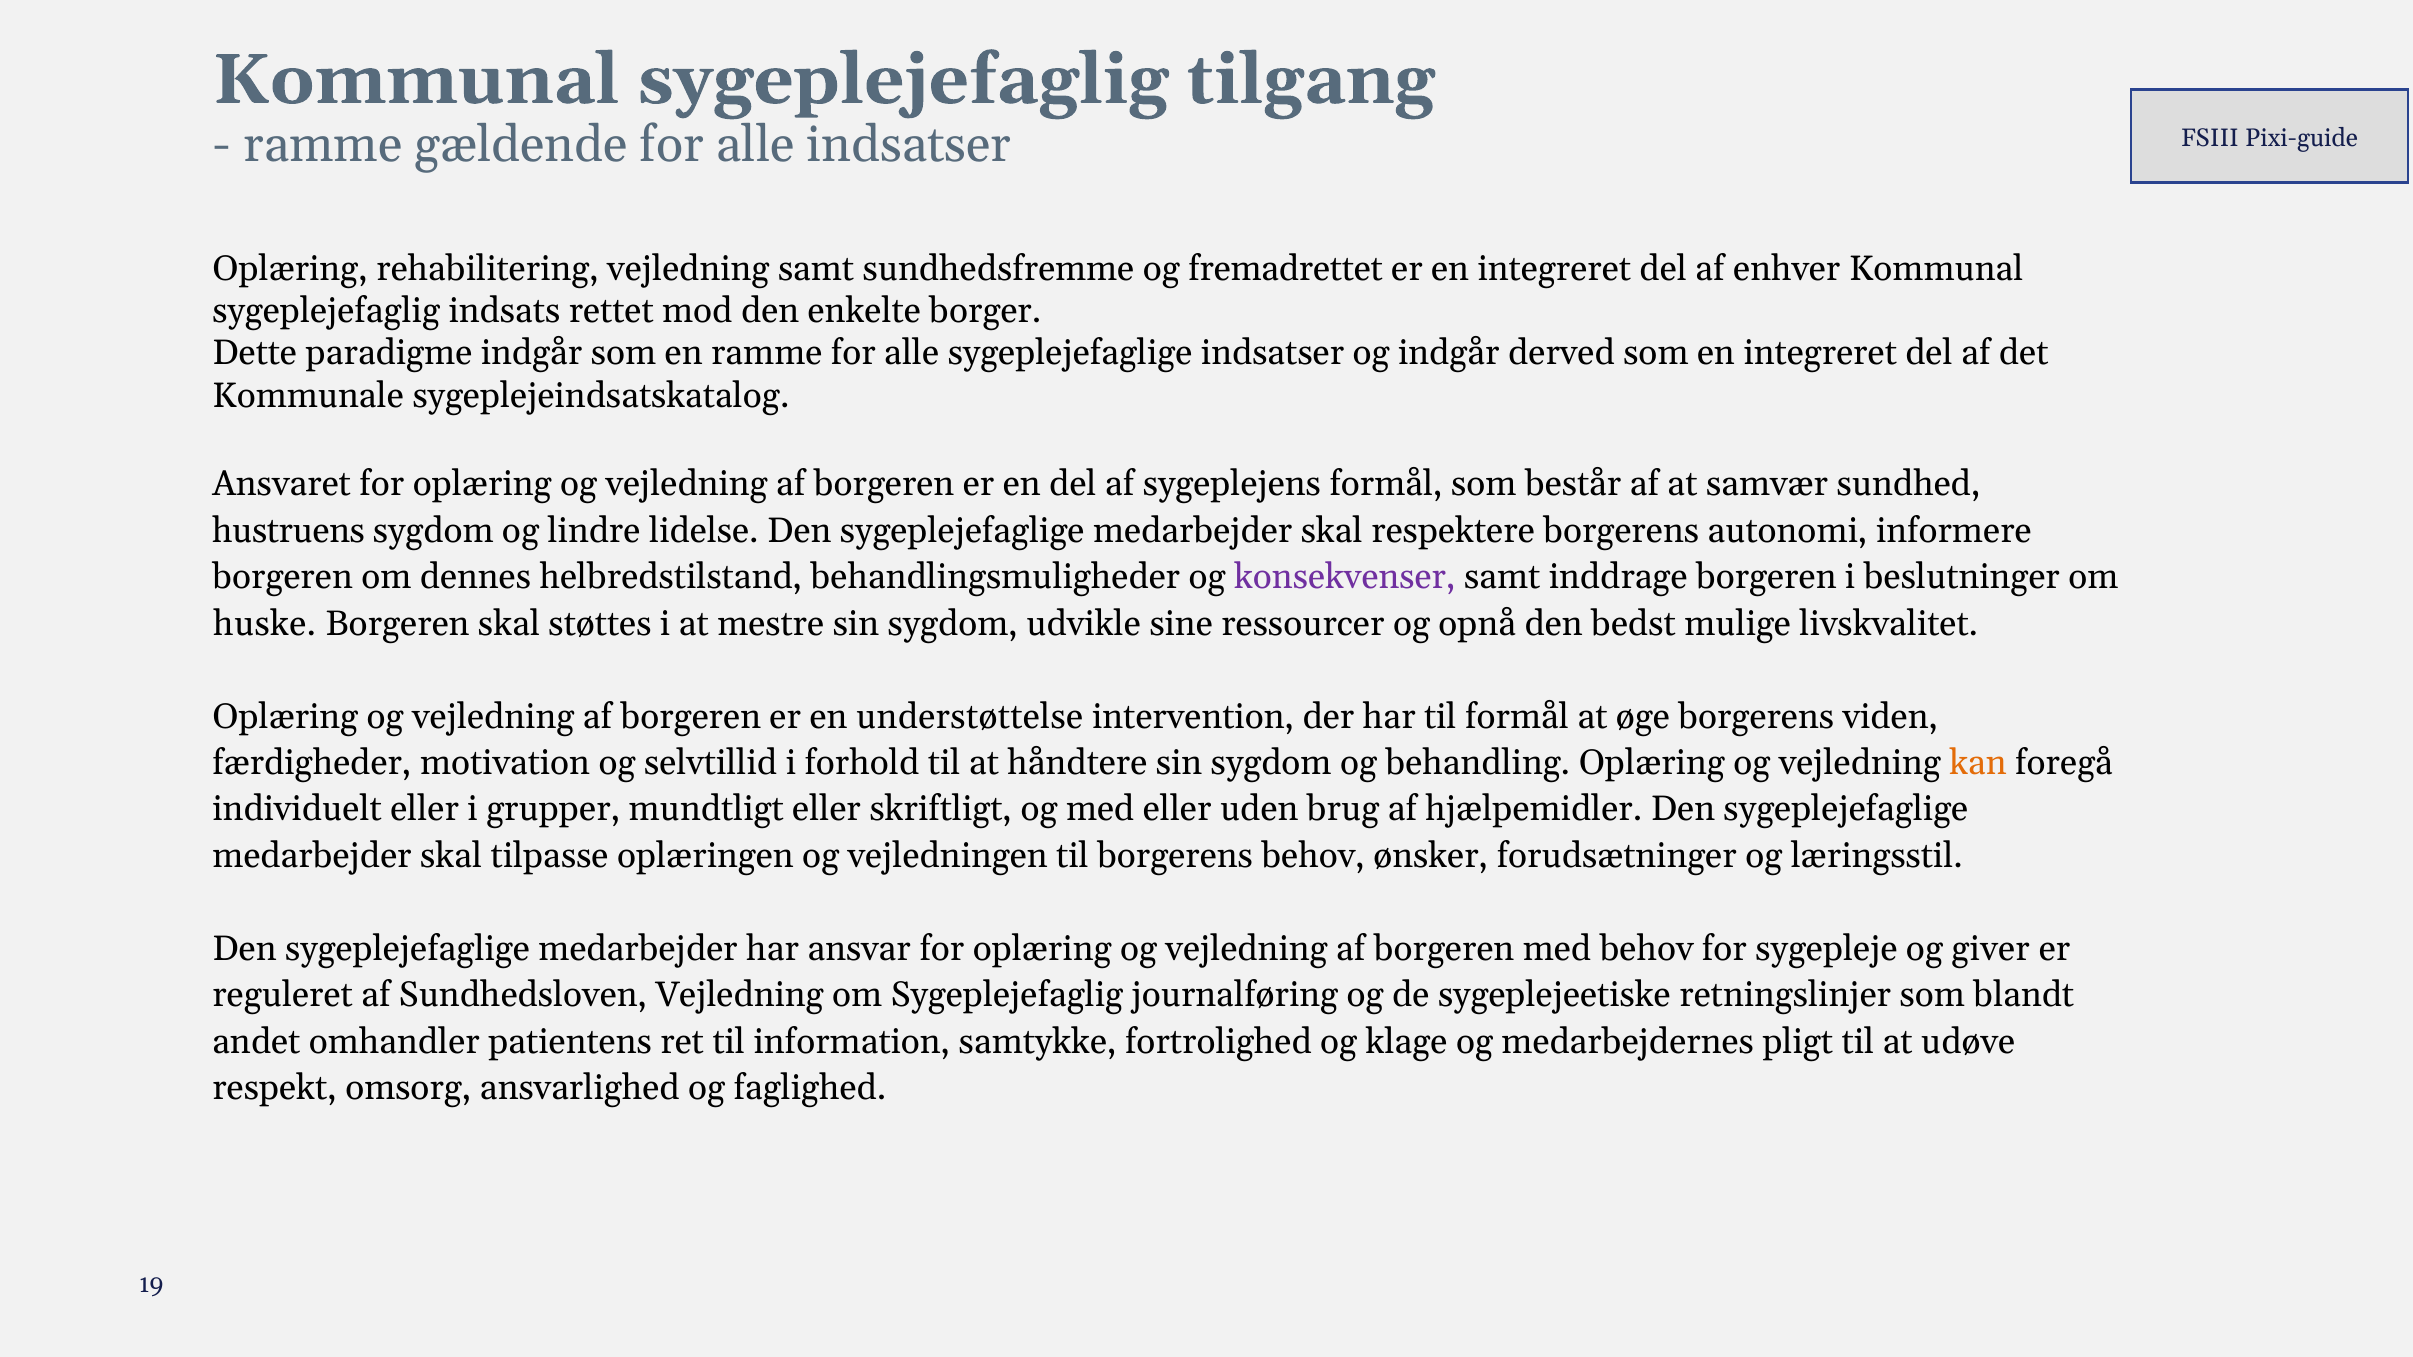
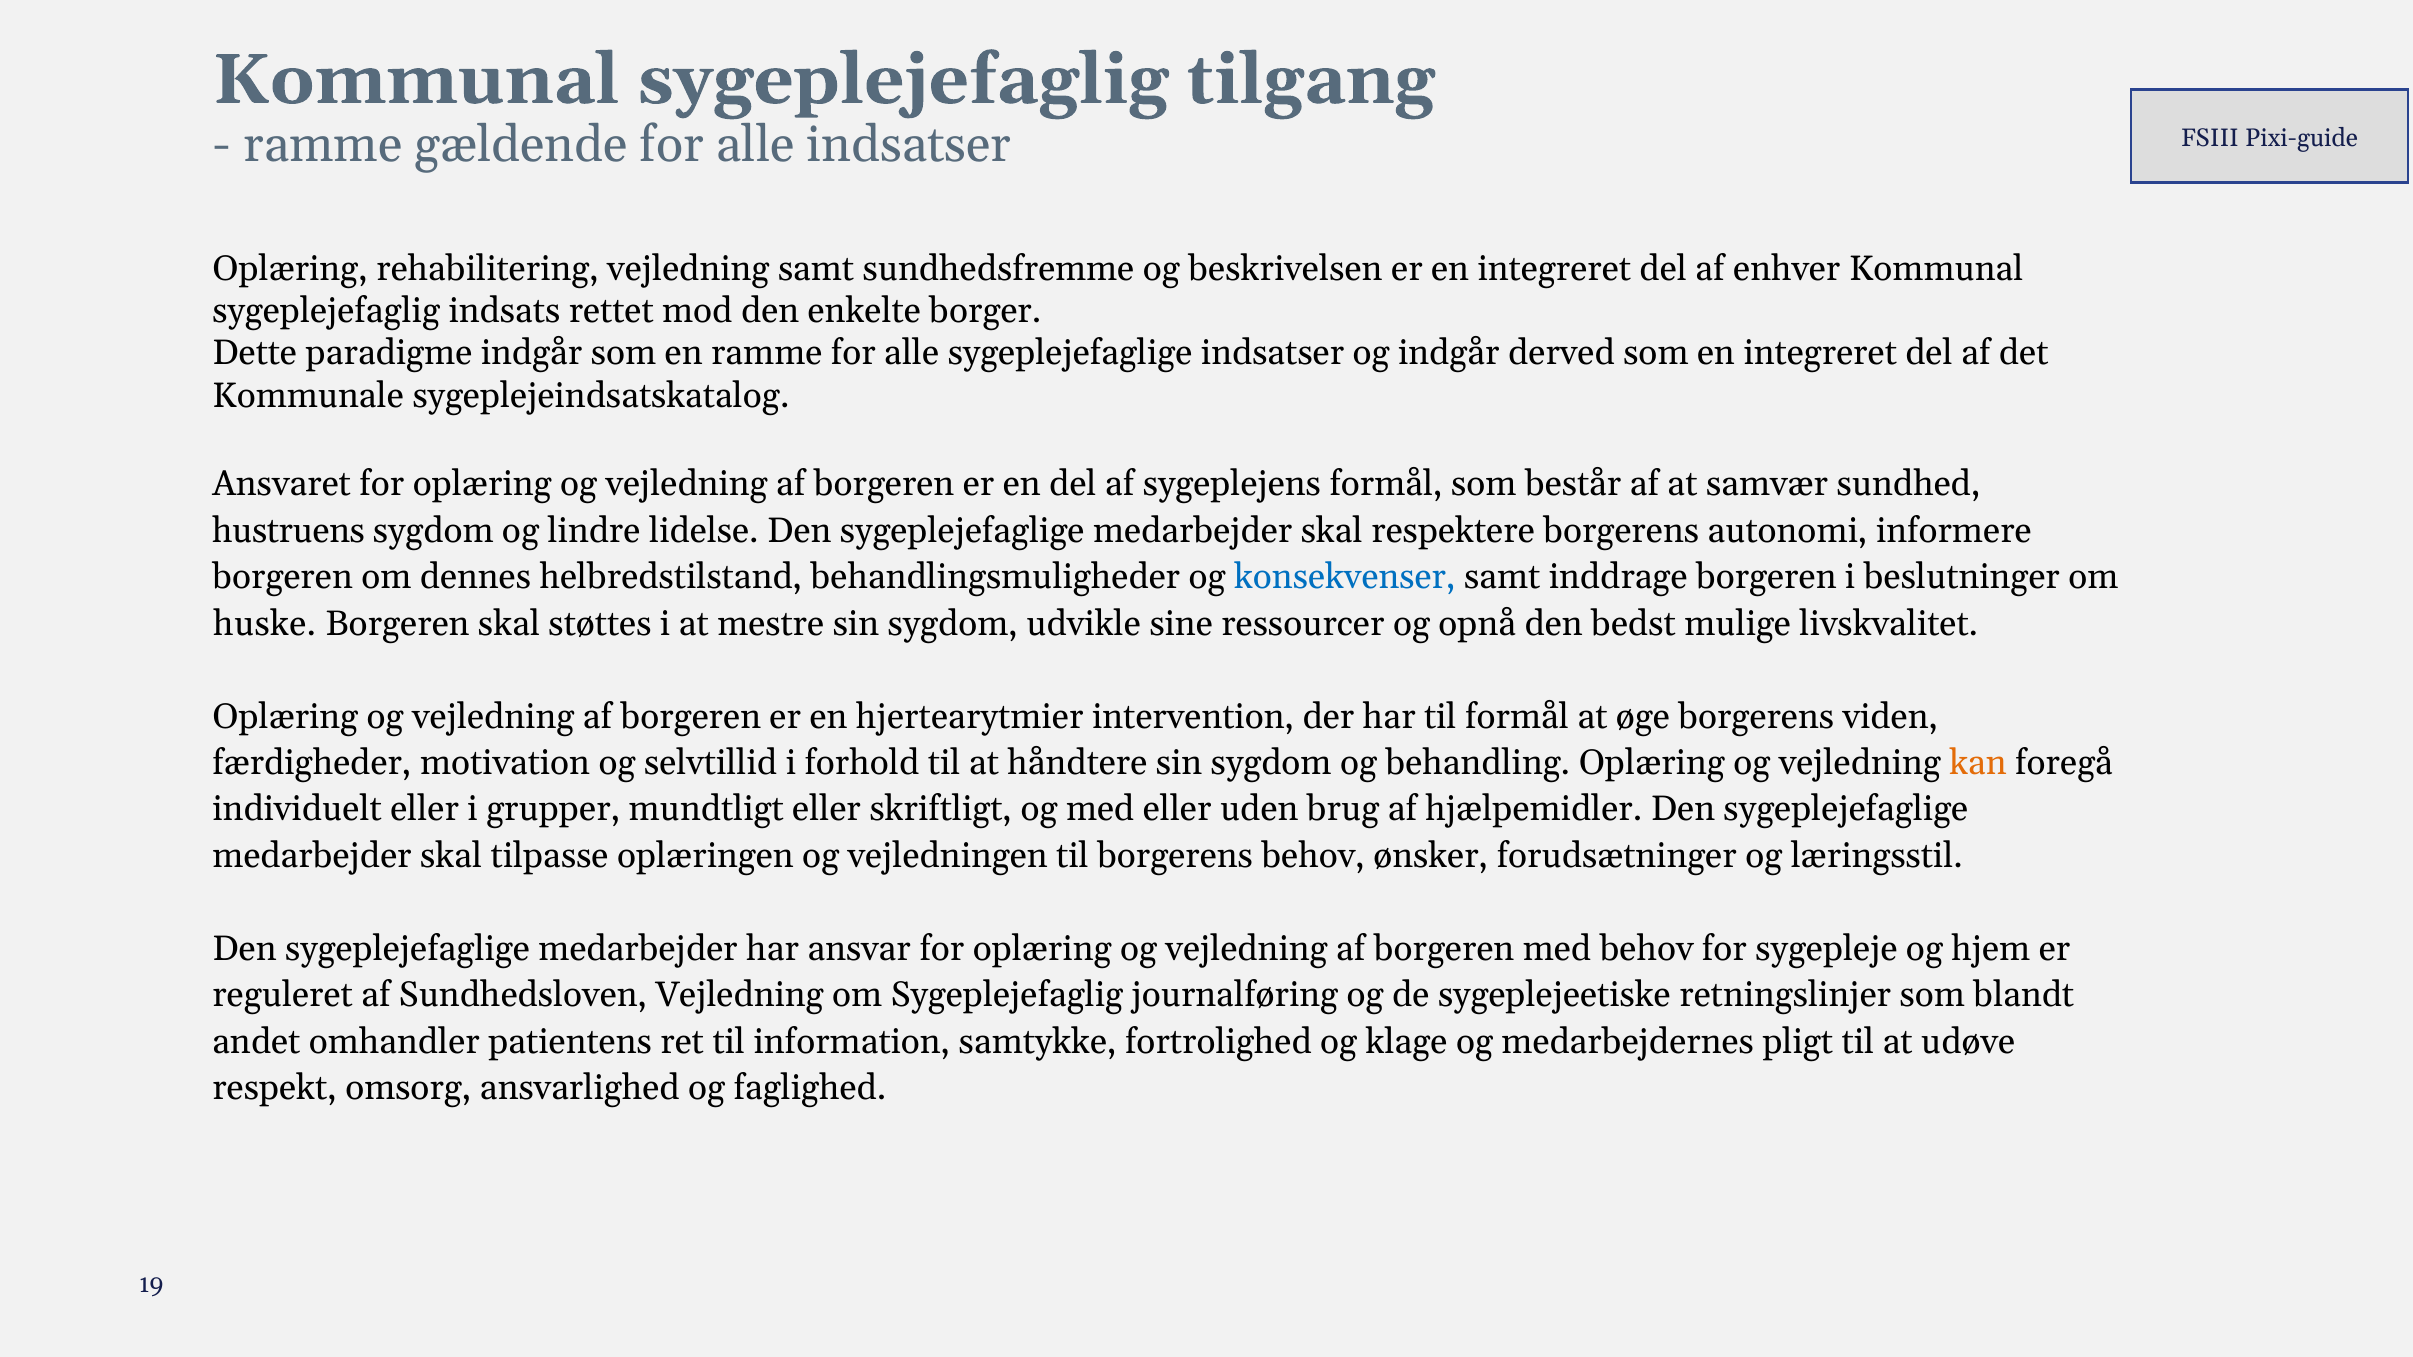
fremadrettet: fremadrettet -> beskrivelsen (1285, 269)
konsekvenser colour: purple -> blue (1345, 577)
understøttelse: understøttelse -> hjertearytmier (970, 717)
giver: giver -> hjem (1991, 949)
